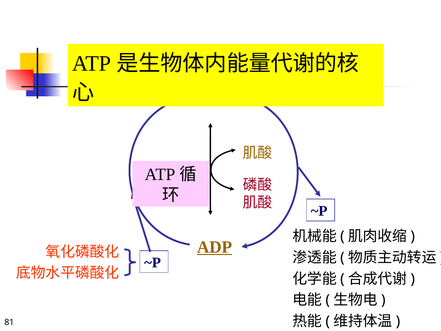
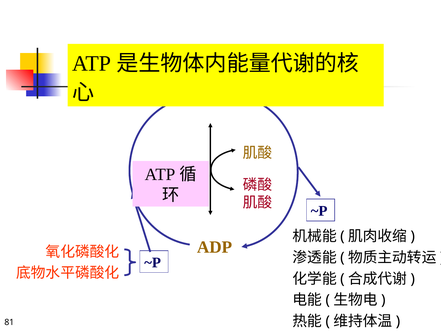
ADP underline: present -> none (215, 247)
